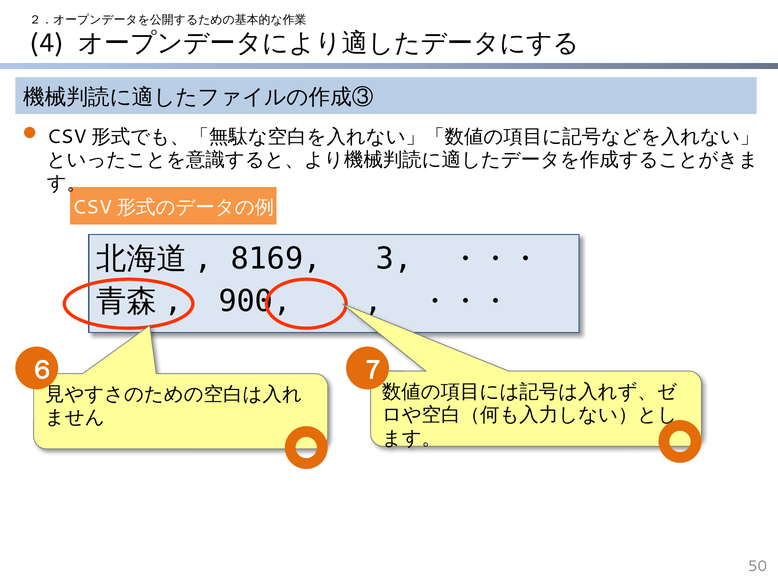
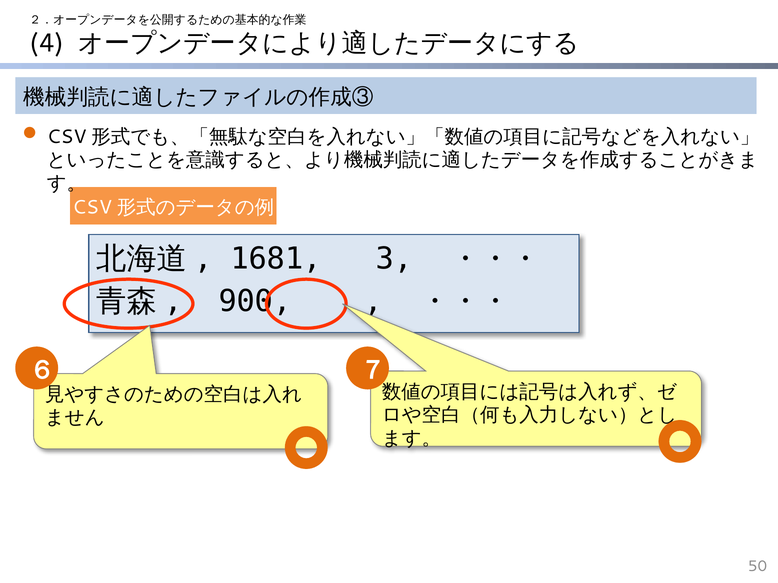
8169: 8169 -> 1681 (276, 259)
